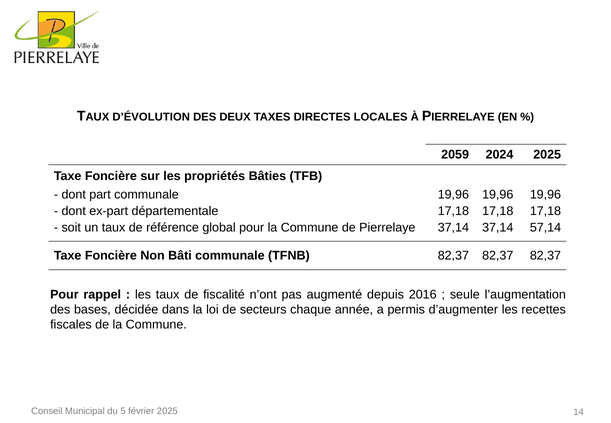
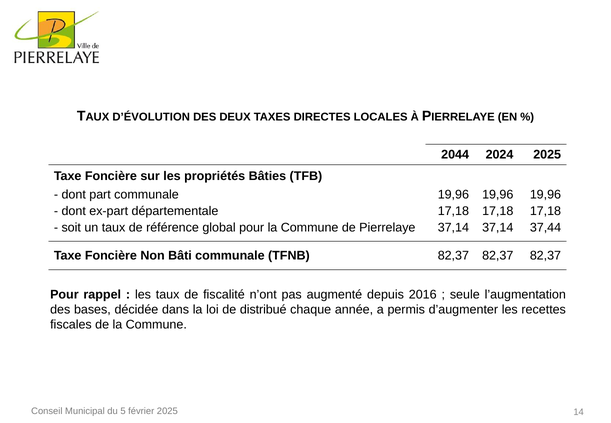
2059: 2059 -> 2044 (455, 155)
57,14: 57,14 -> 37,44 (545, 228)
secteurs: secteurs -> distribué (263, 310)
